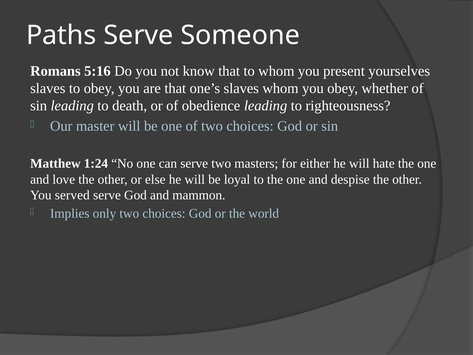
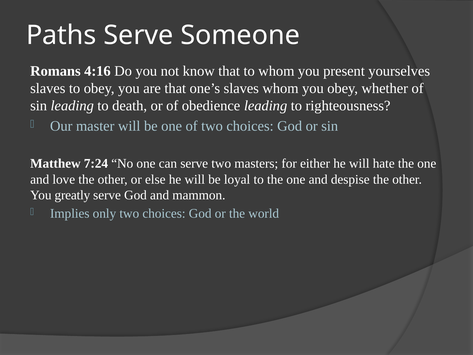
5:16: 5:16 -> 4:16 (97, 71)
1:24: 1:24 -> 7:24 (96, 164)
served: served -> greatly (72, 195)
